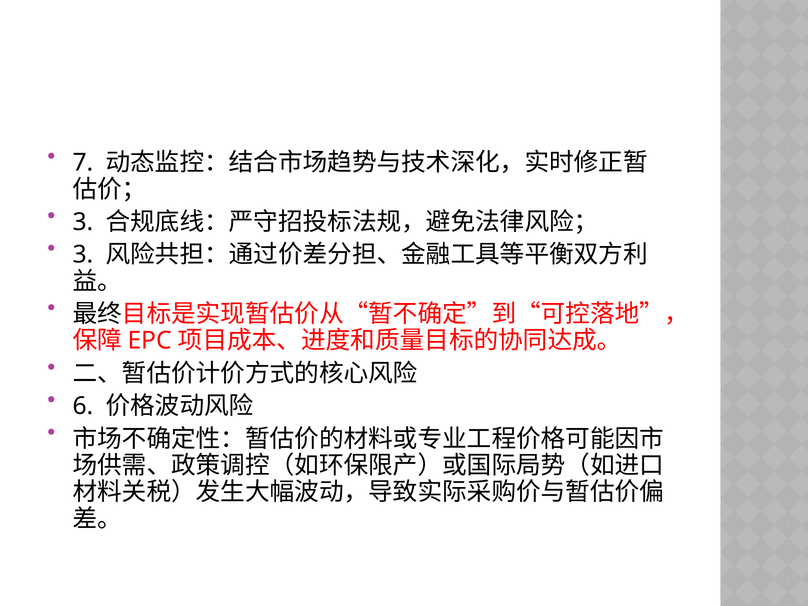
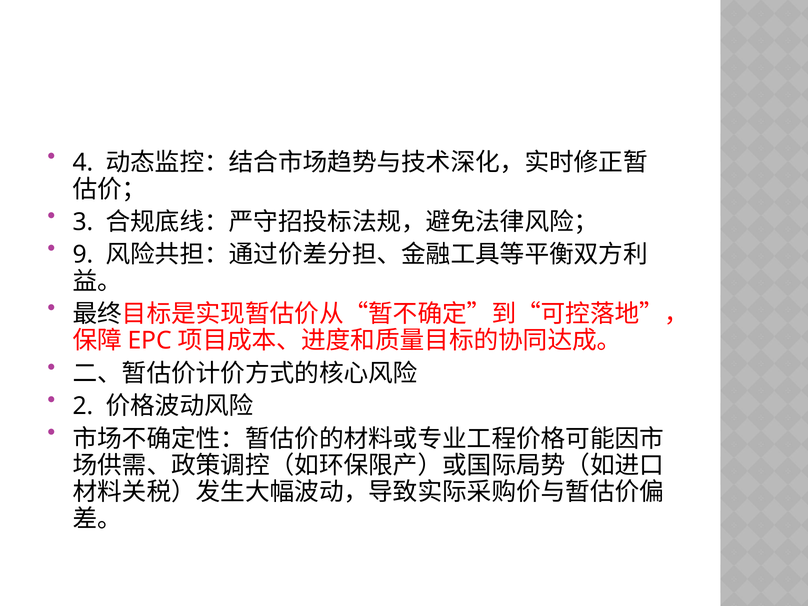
7: 7 -> 4 (83, 163)
3: 3 -> 9 (83, 255)
6: 6 -> 2 (83, 406)
